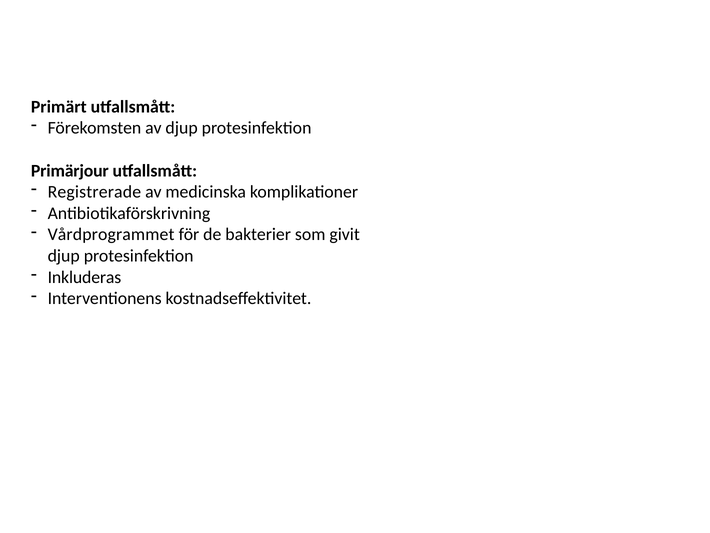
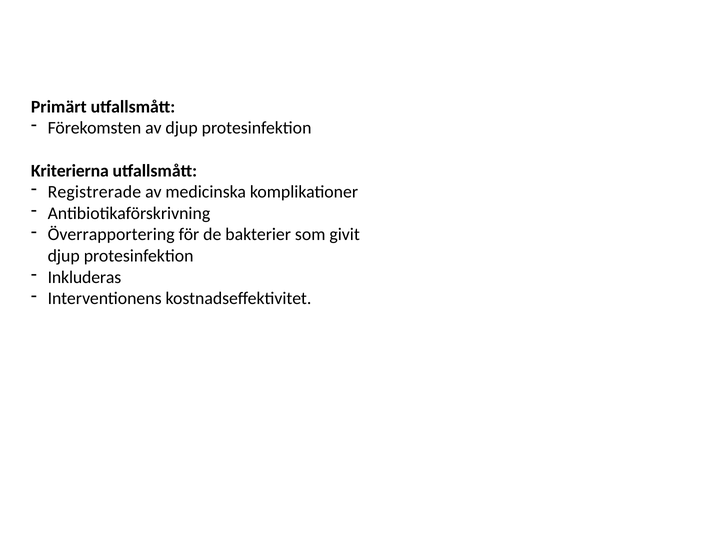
Primärjour: Primärjour -> Kriterierna (70, 170)
Vårdprogrammet: Vårdprogrammet -> Överrapportering (111, 234)
